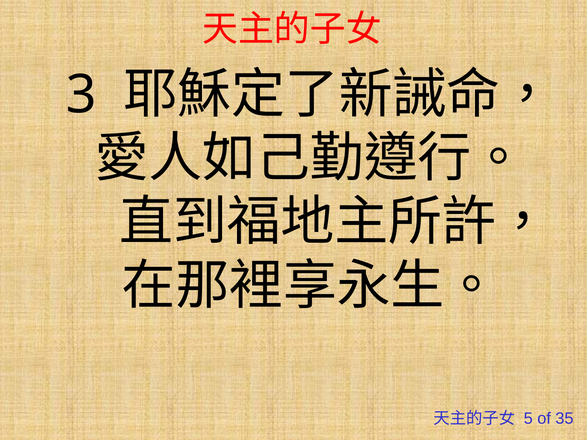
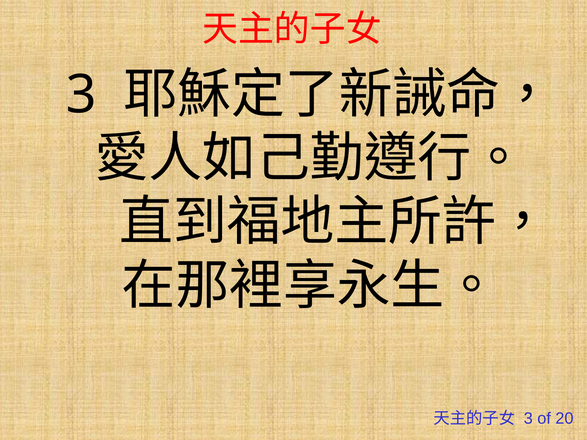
5: 5 -> 3 (528, 419)
35: 35 -> 20 (564, 419)
